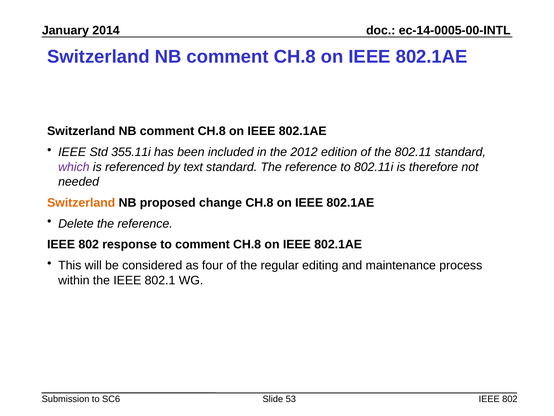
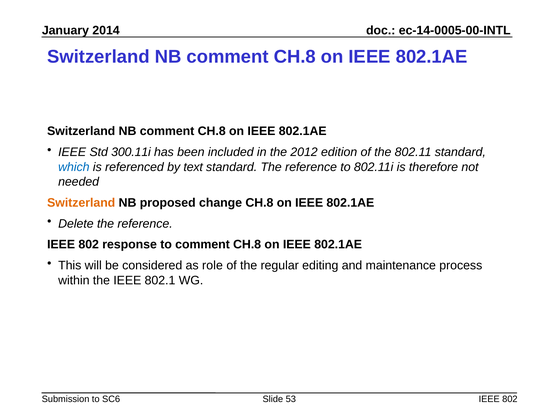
355.11i: 355.11i -> 300.11i (131, 152)
which colour: purple -> blue (74, 167)
four: four -> role (212, 265)
